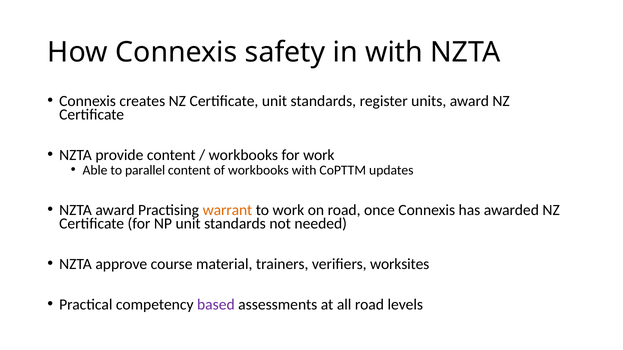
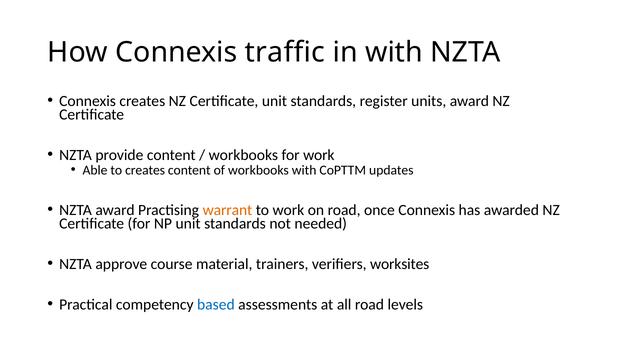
safety: safety -> traffic (285, 52)
to parallel: parallel -> creates (145, 171)
based colour: purple -> blue (216, 305)
